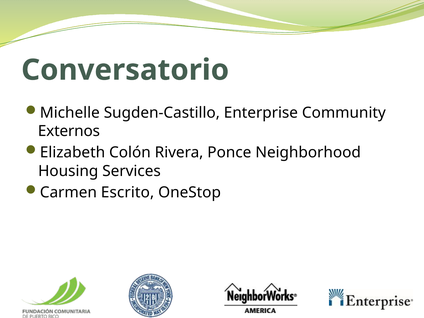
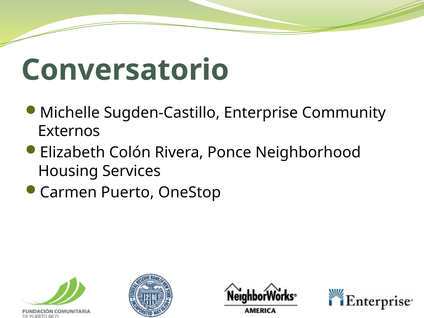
Escrito: Escrito -> Puerto (128, 192)
